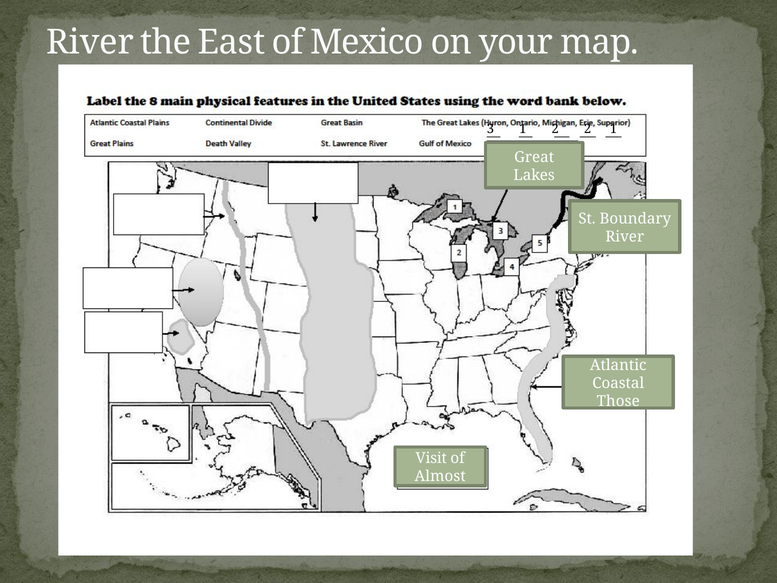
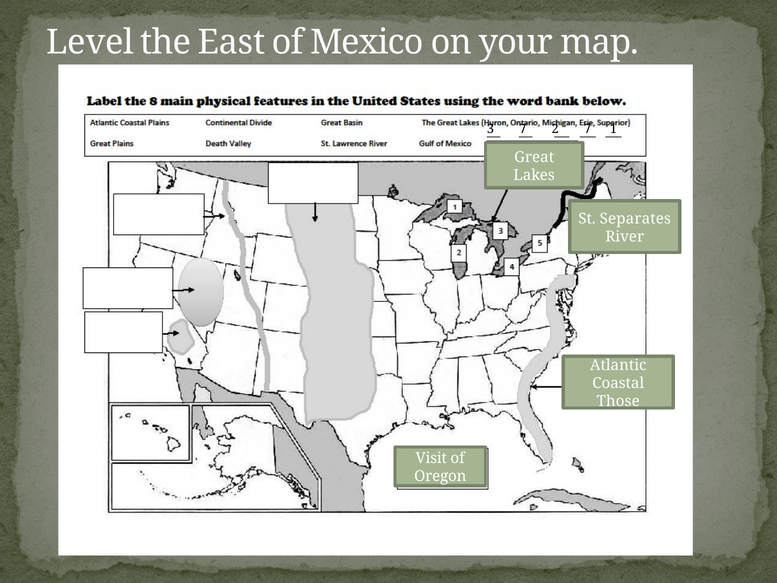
River: River -> Level (90, 43)
3 1: 1 -> 7 (523, 129)
2 2: 2 -> 7 (588, 129)
Boundary: Boundary -> Separates (635, 219)
Almost: Almost -> Oregon (440, 476)
